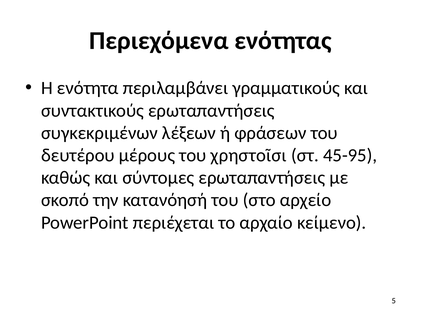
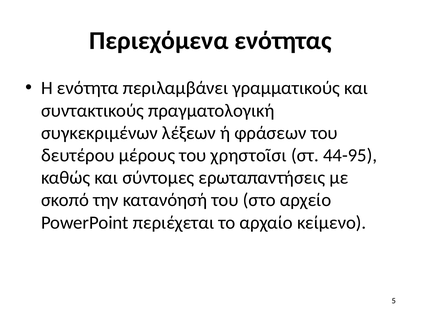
συντακτικούς ερωταπαντήσεις: ερωταπαντήσεις -> πραγματολογική (211, 111)
45-95: 45-95 -> 44-95 (350, 156)
